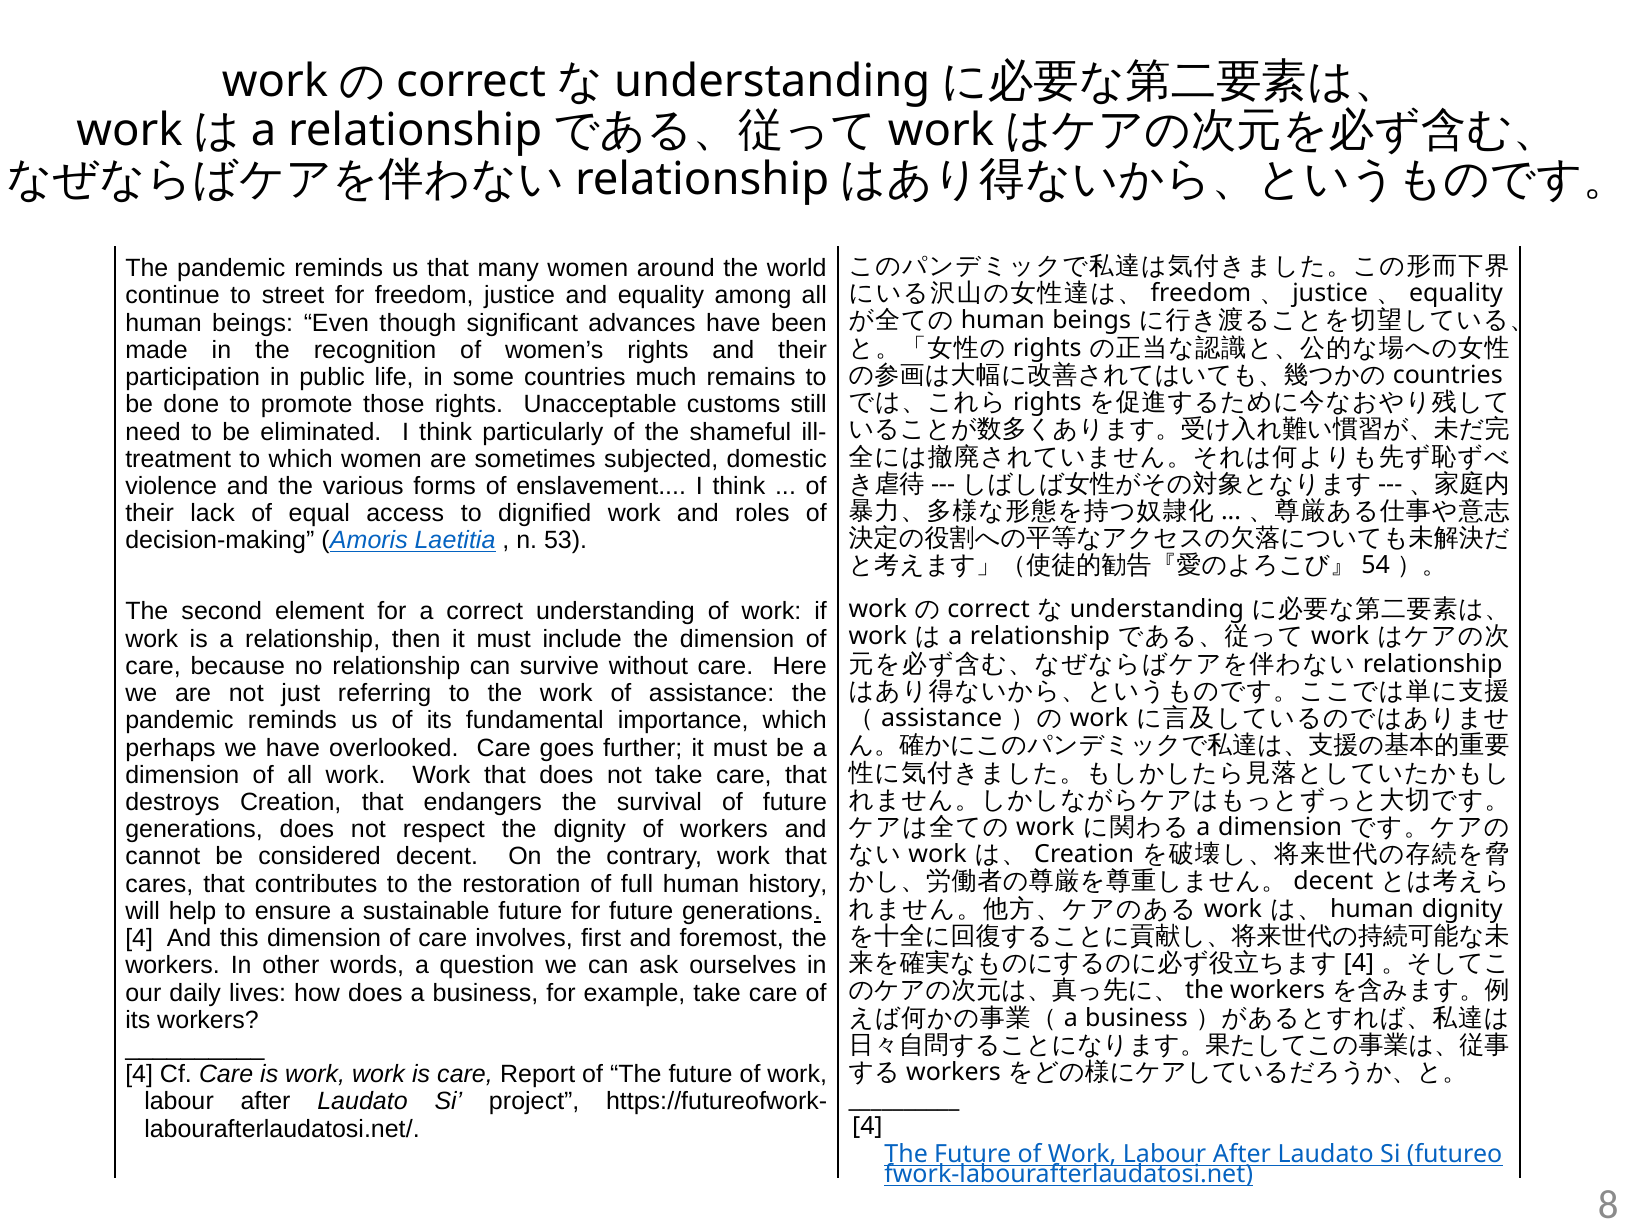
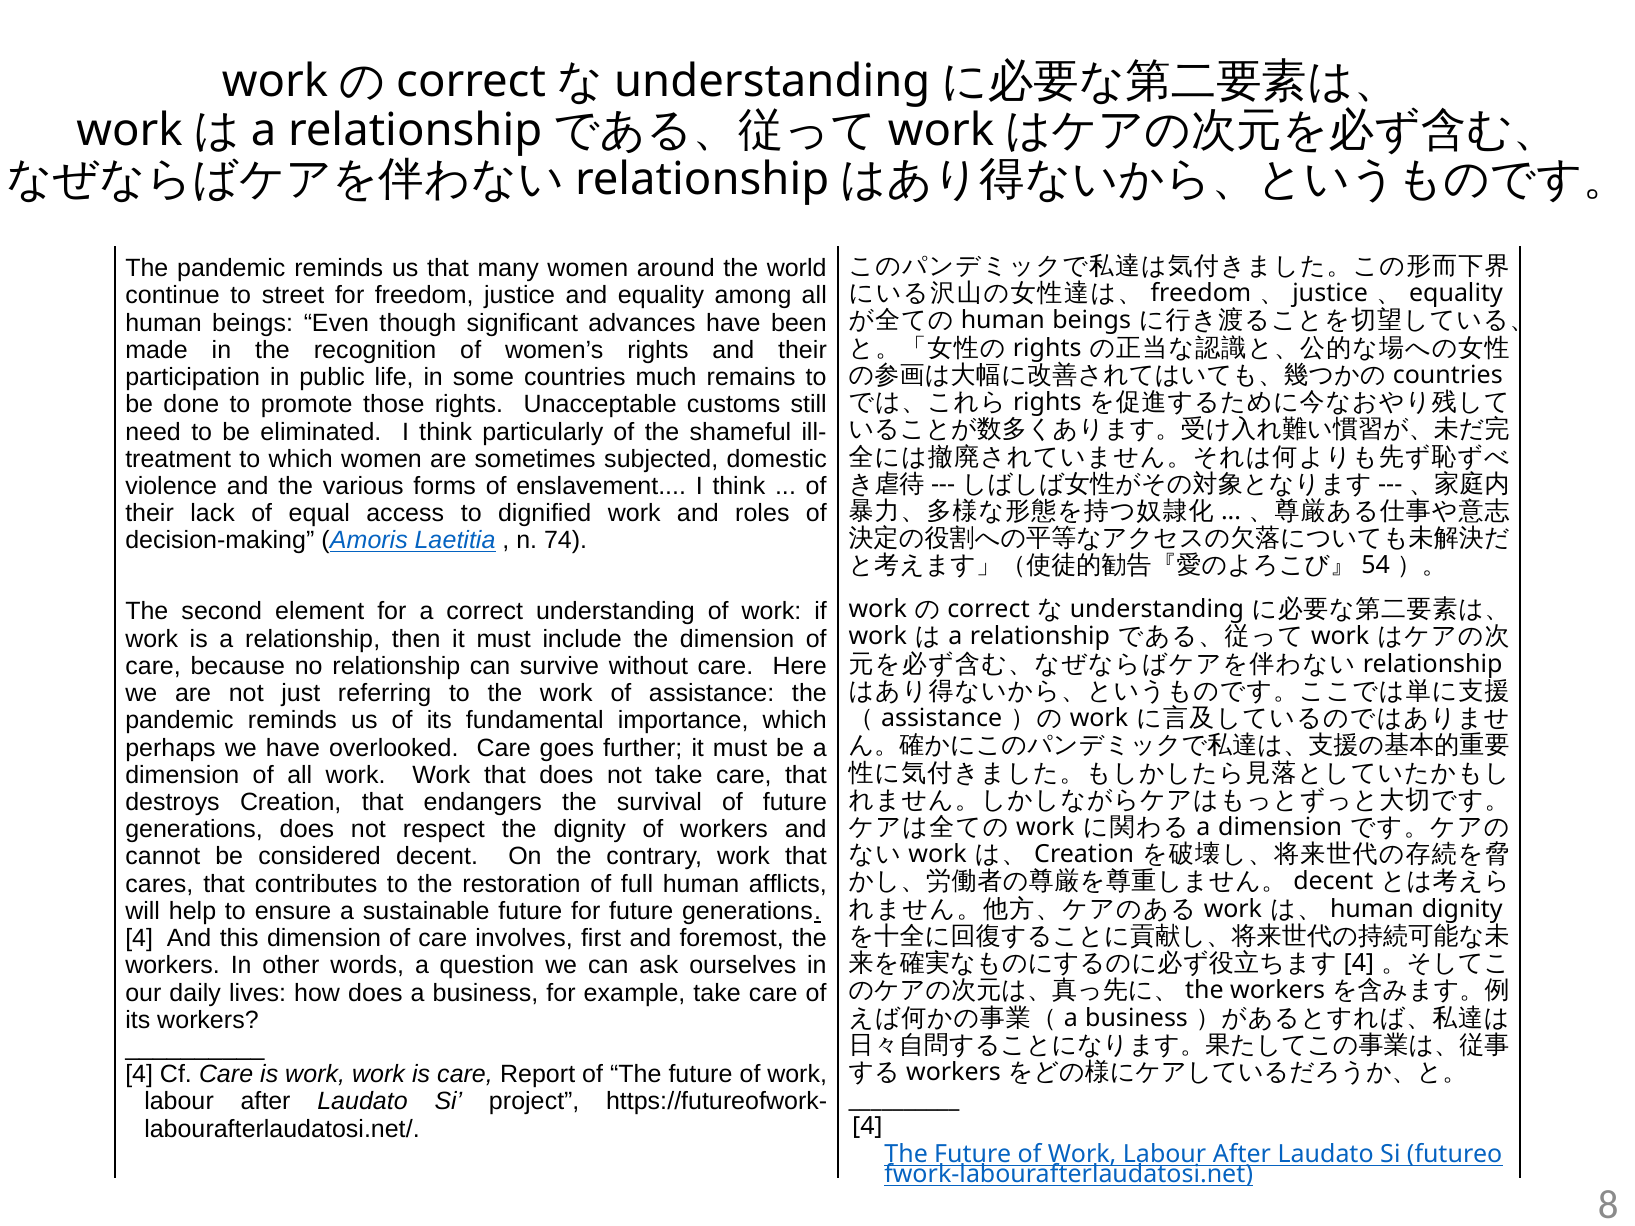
53: 53 -> 74 (566, 541)
history: history -> afflicts (788, 884)
